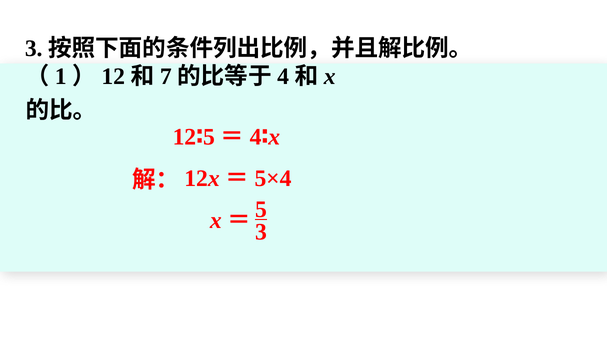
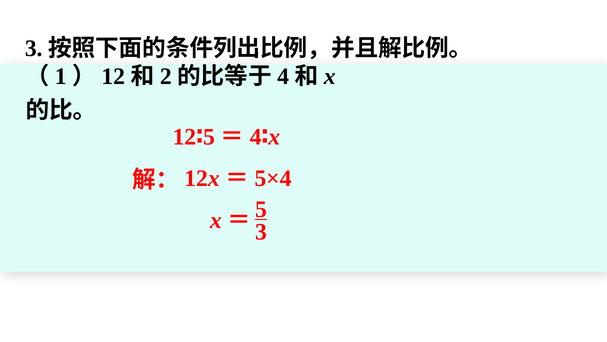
7: 7 -> 2 (166, 76)
